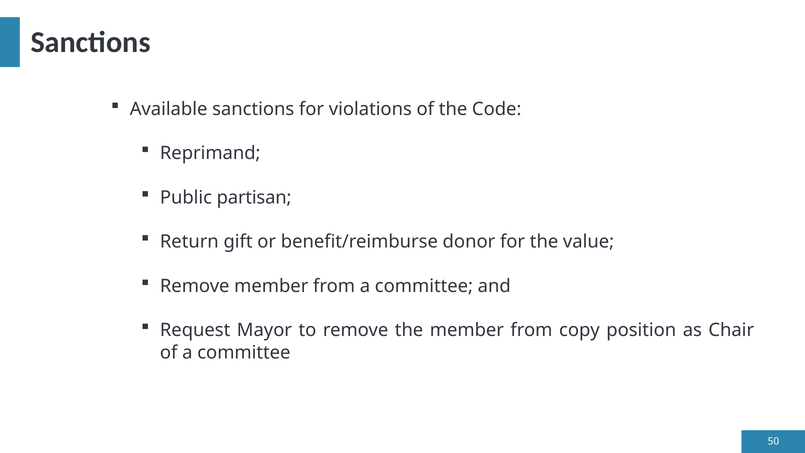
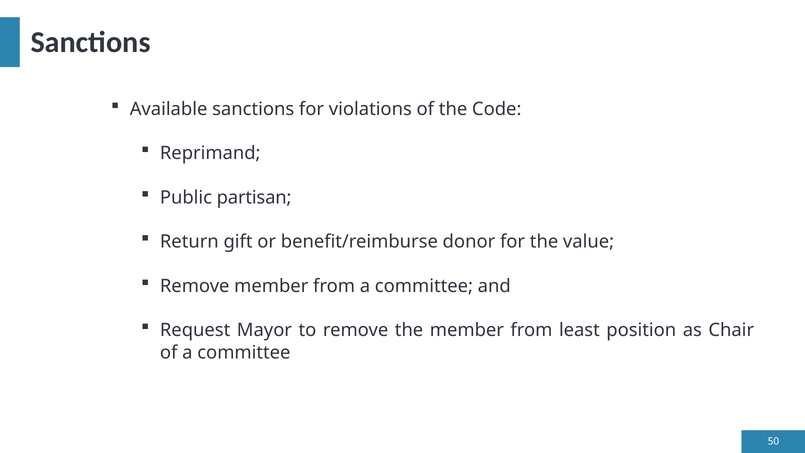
copy: copy -> least (579, 330)
